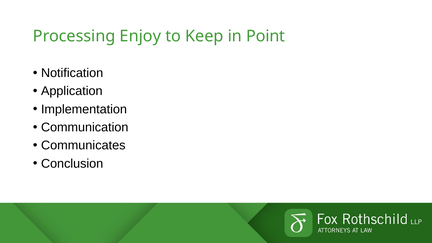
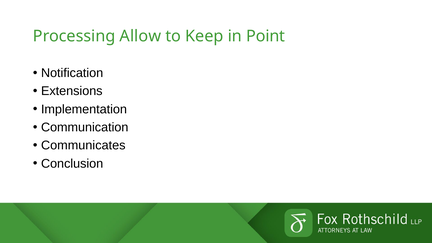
Enjoy: Enjoy -> Allow (140, 36)
Application: Application -> Extensions (72, 91)
